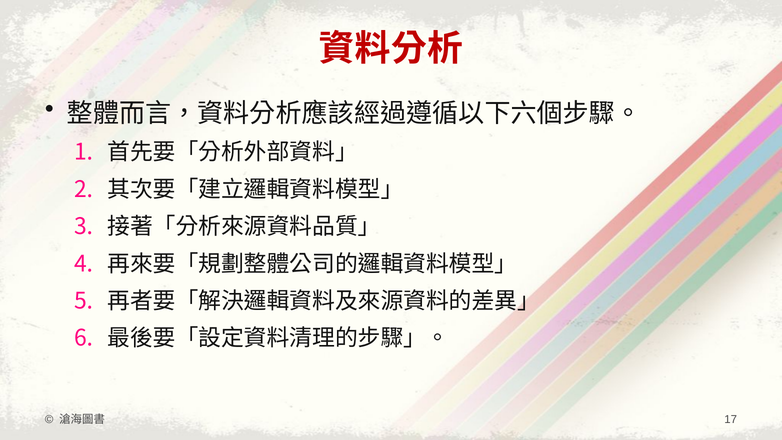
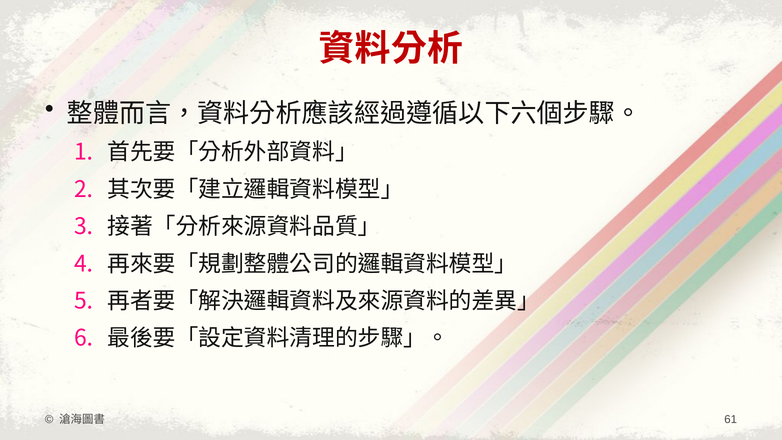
17: 17 -> 61 (731, 419)
